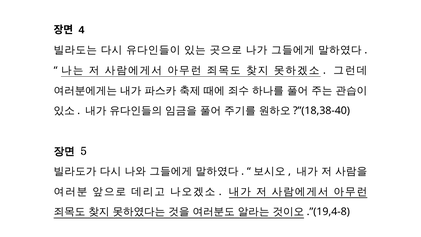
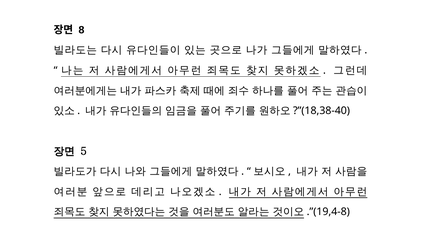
4: 4 -> 8 (82, 30)
